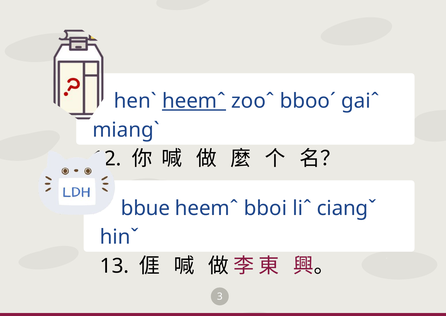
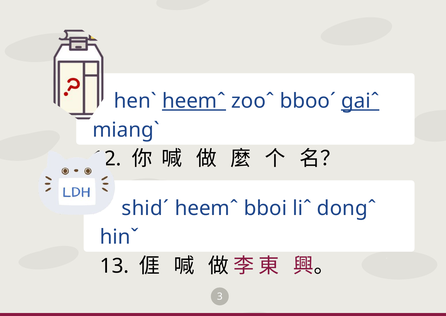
gaiˆ underline: none -> present (360, 101)
bbue: bbue -> shidˊ (145, 208)
ciangˇ: ciangˇ -> dongˆ (347, 208)
